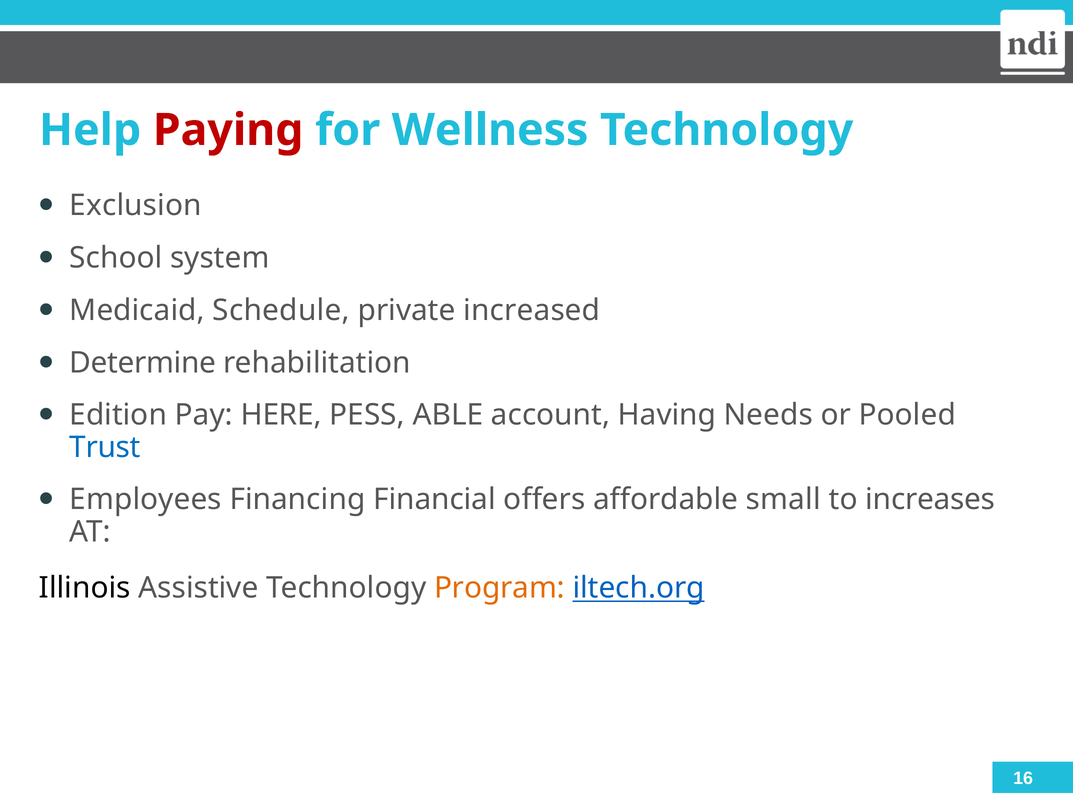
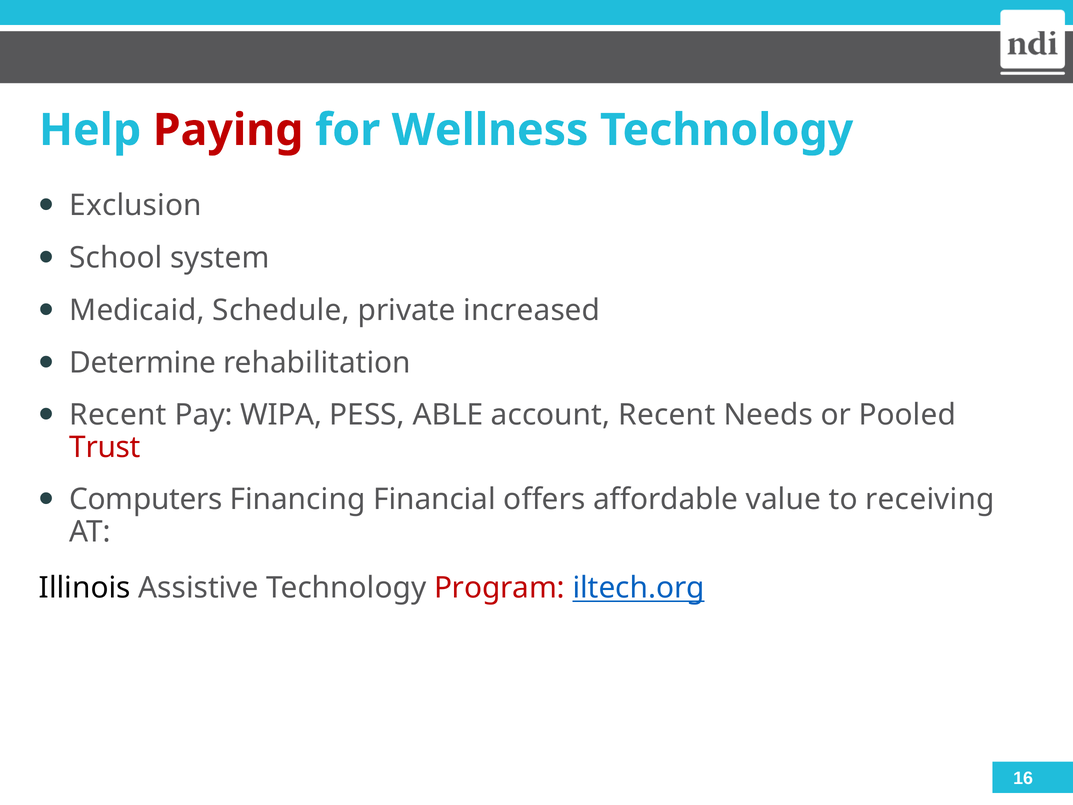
Edition: Edition -> Recent (118, 415)
HERE: HERE -> WIPA (281, 415)
account Having: Having -> Recent (667, 415)
Trust colour: blue -> red (105, 447)
Employees: Employees -> Computers (146, 499)
small: small -> value (783, 499)
increases: increases -> receiving (930, 499)
Program colour: orange -> red (499, 588)
